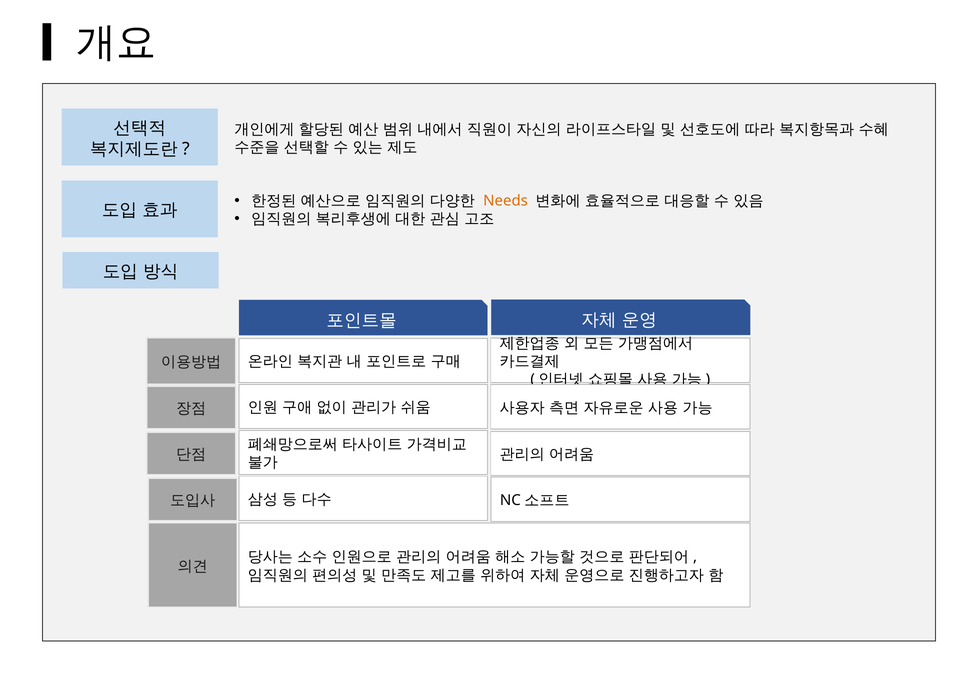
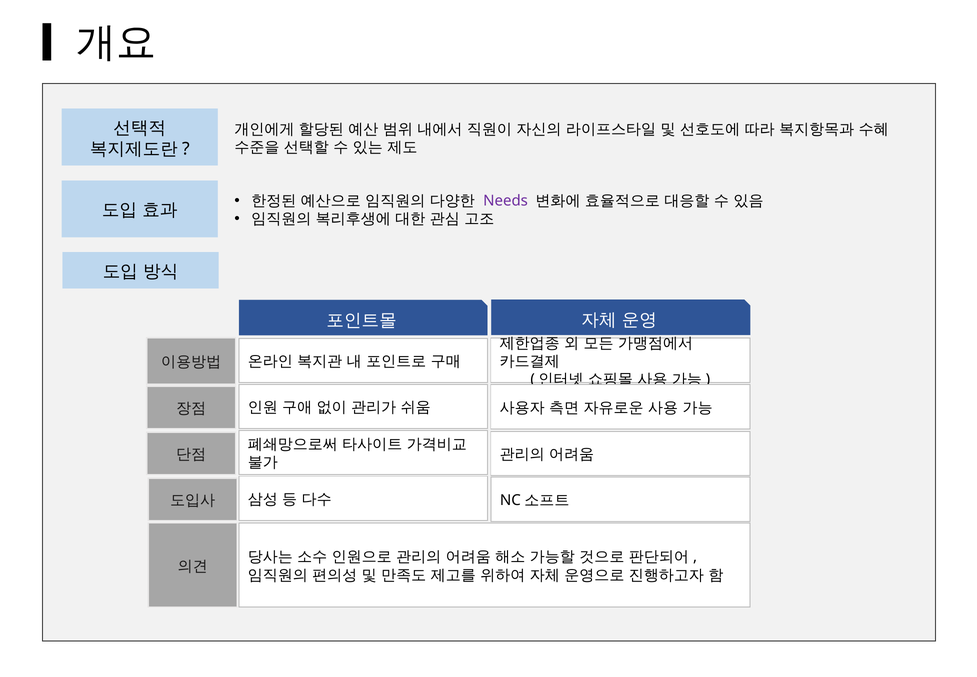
Needs colour: orange -> purple (506, 201)
